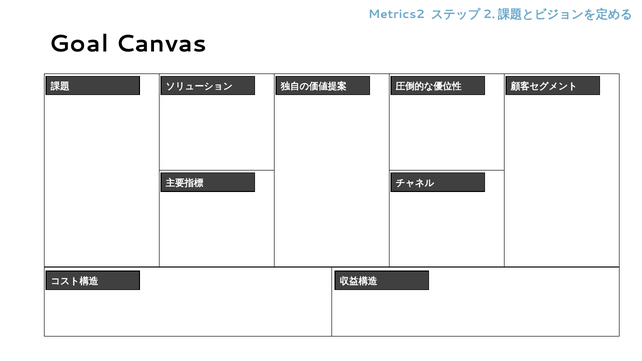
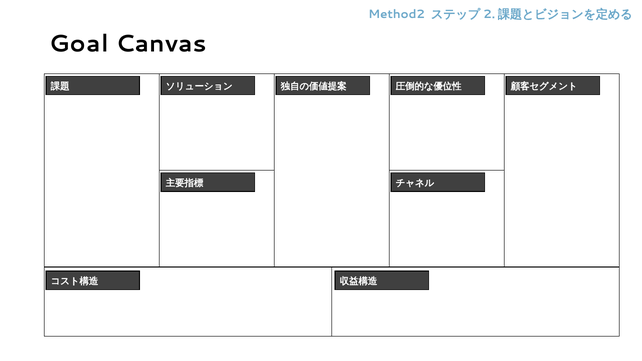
Metrics2: Metrics2 -> Method2 (397, 14)
